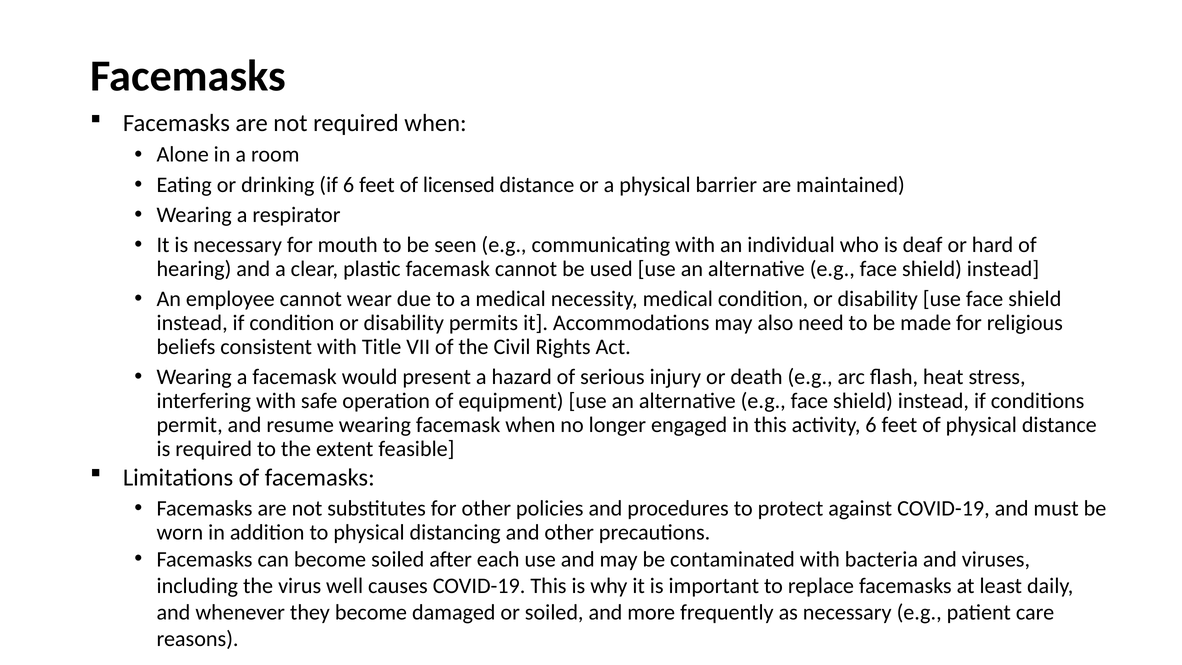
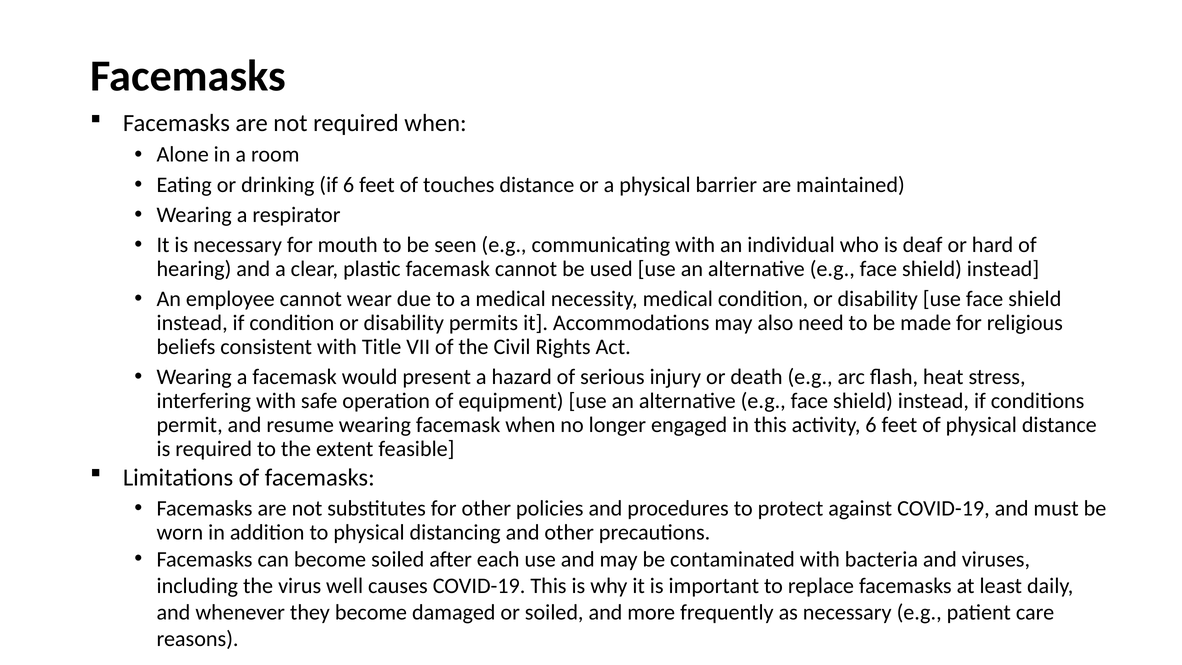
licensed: licensed -> touches (459, 185)
